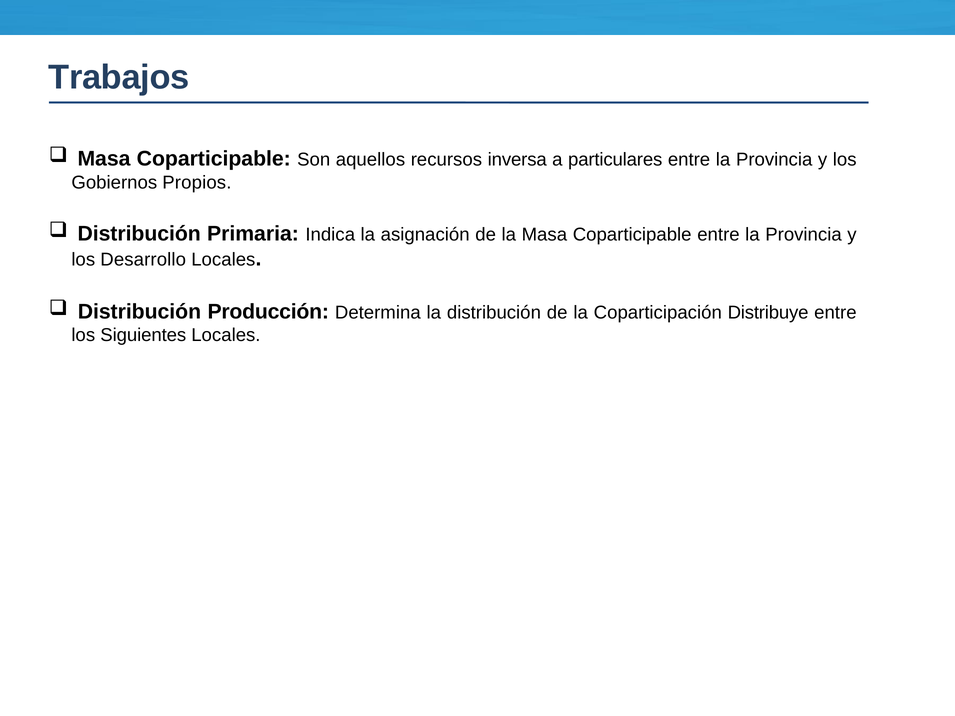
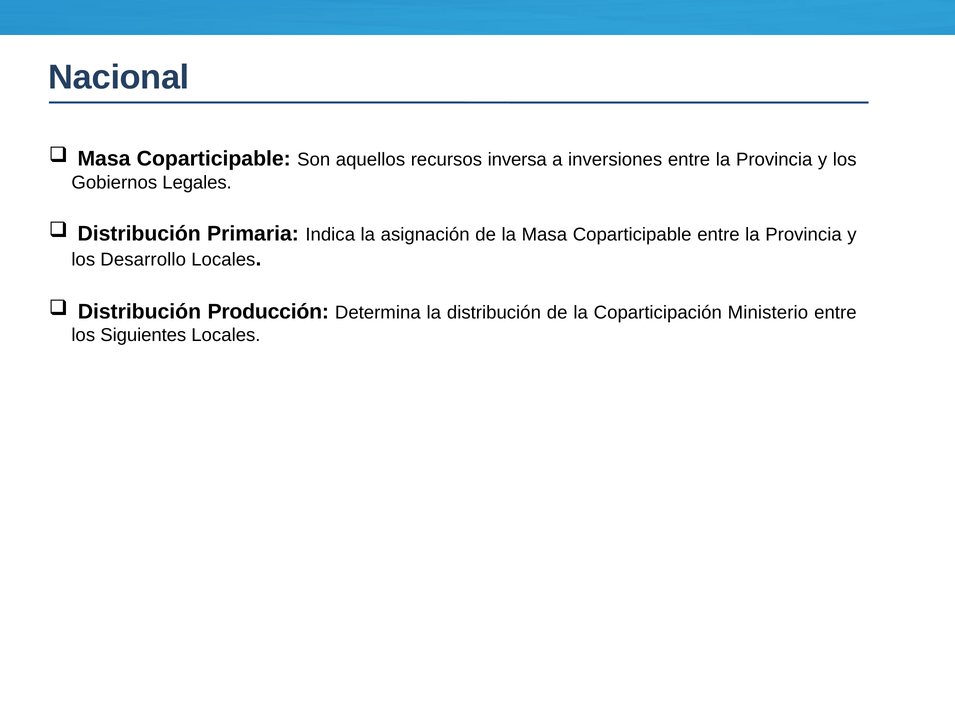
Trabajos: Trabajos -> Nacional (119, 78)
particulares: particulares -> inversiones (615, 160)
Propios: Propios -> Legales (197, 183)
Distribuye: Distribuye -> Ministerio (768, 313)
